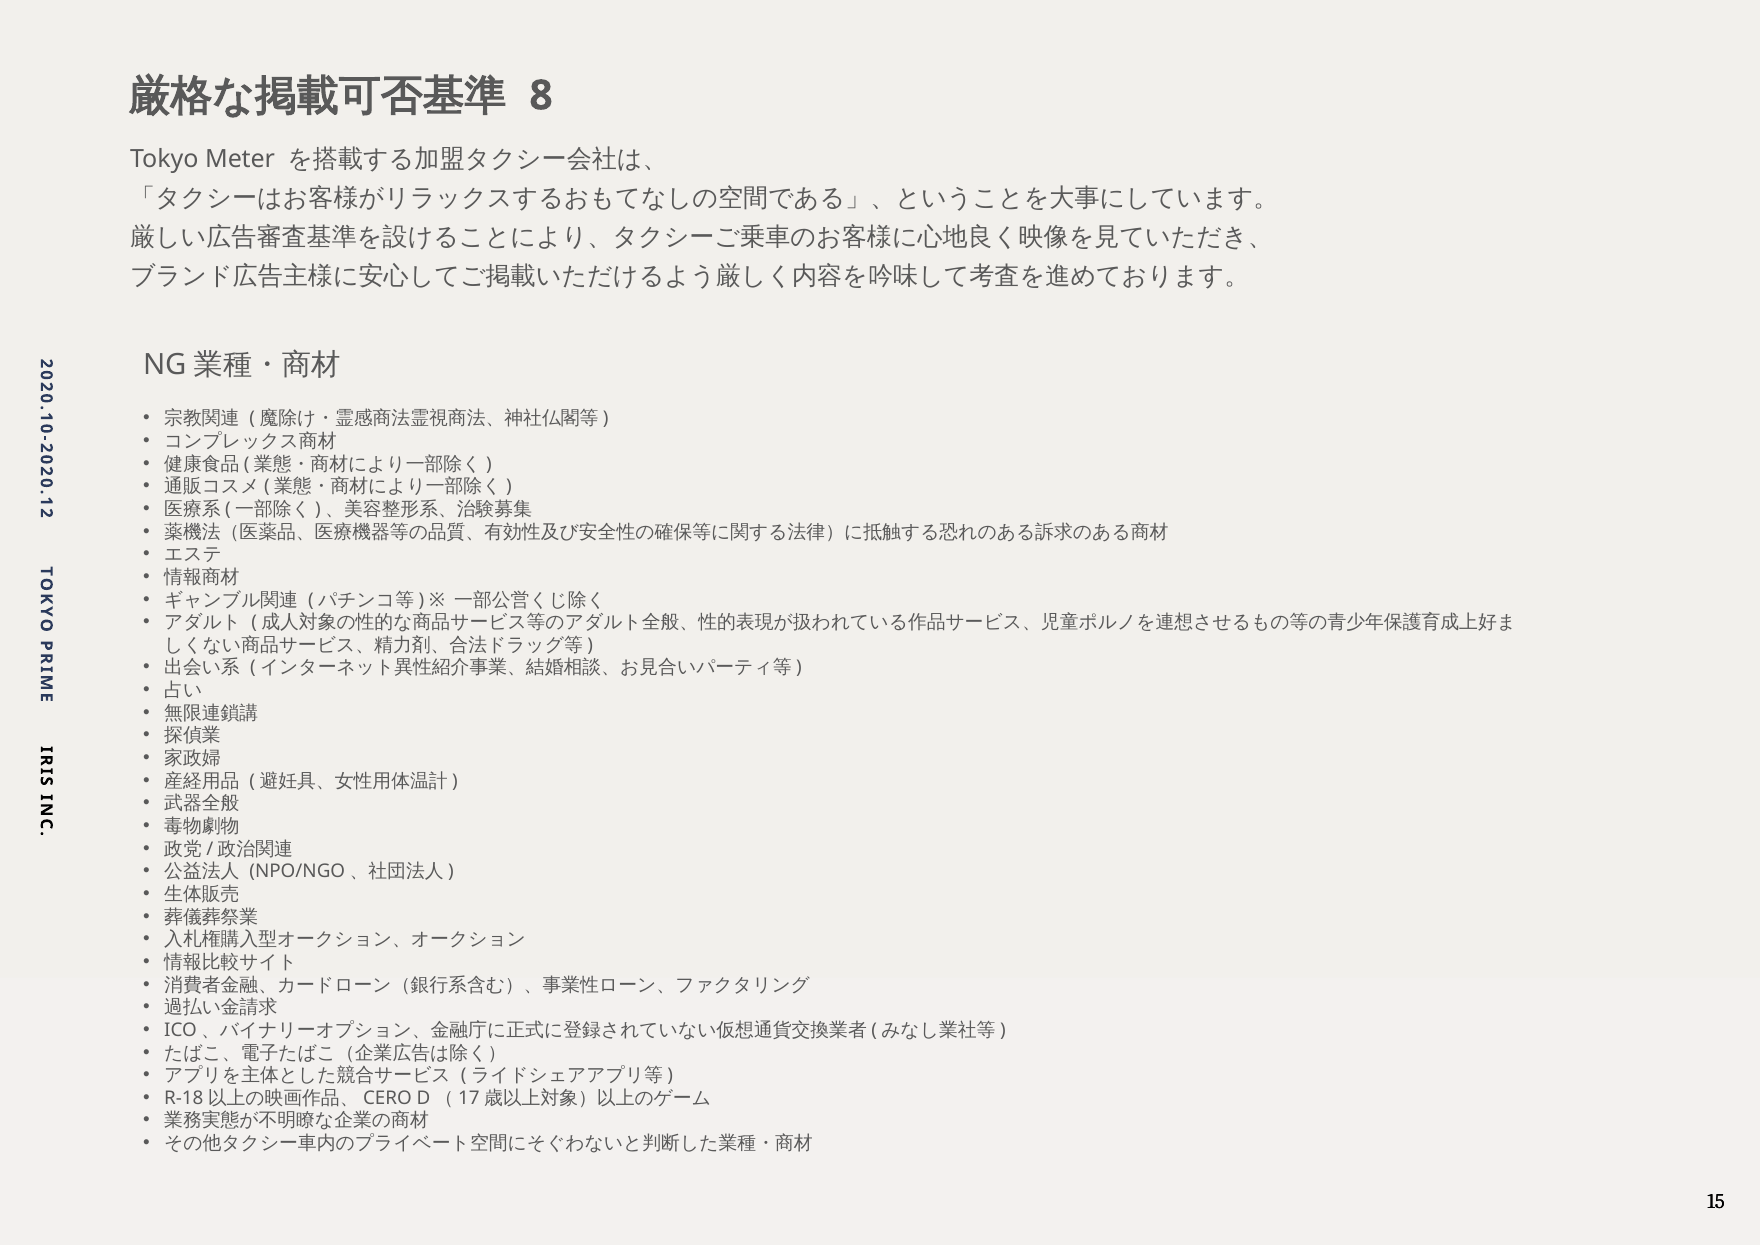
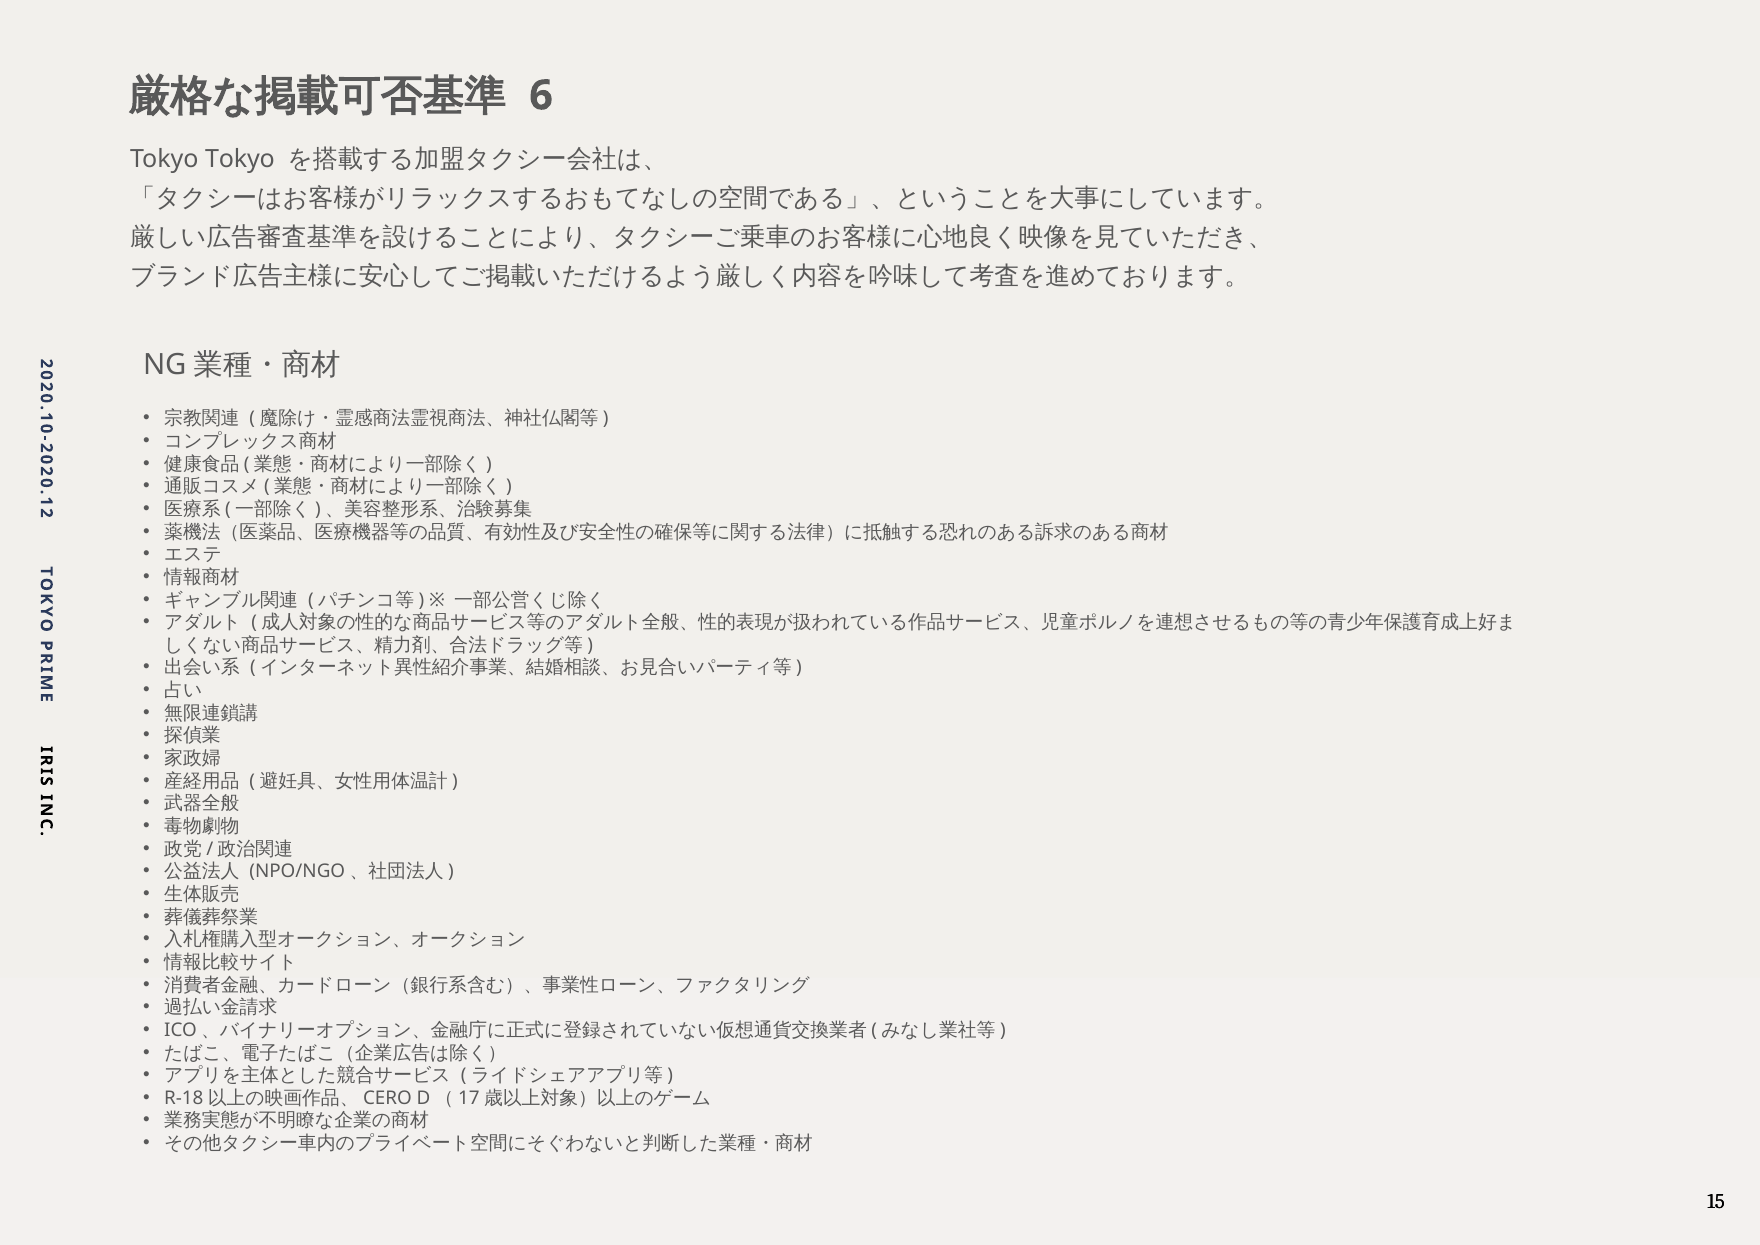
8: 8 -> 6 (541, 96)
Tokyo Meter: Meter -> Tokyo (240, 159)
